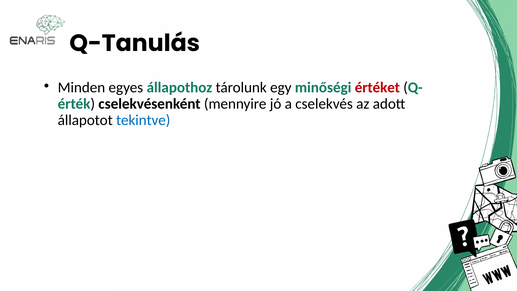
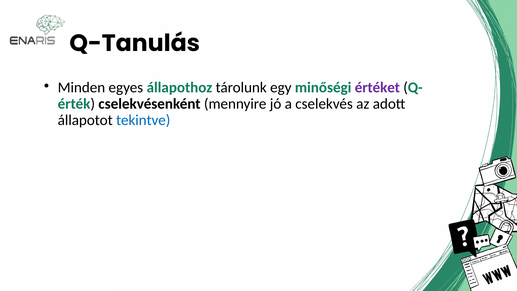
értéket colour: red -> purple (377, 87)
